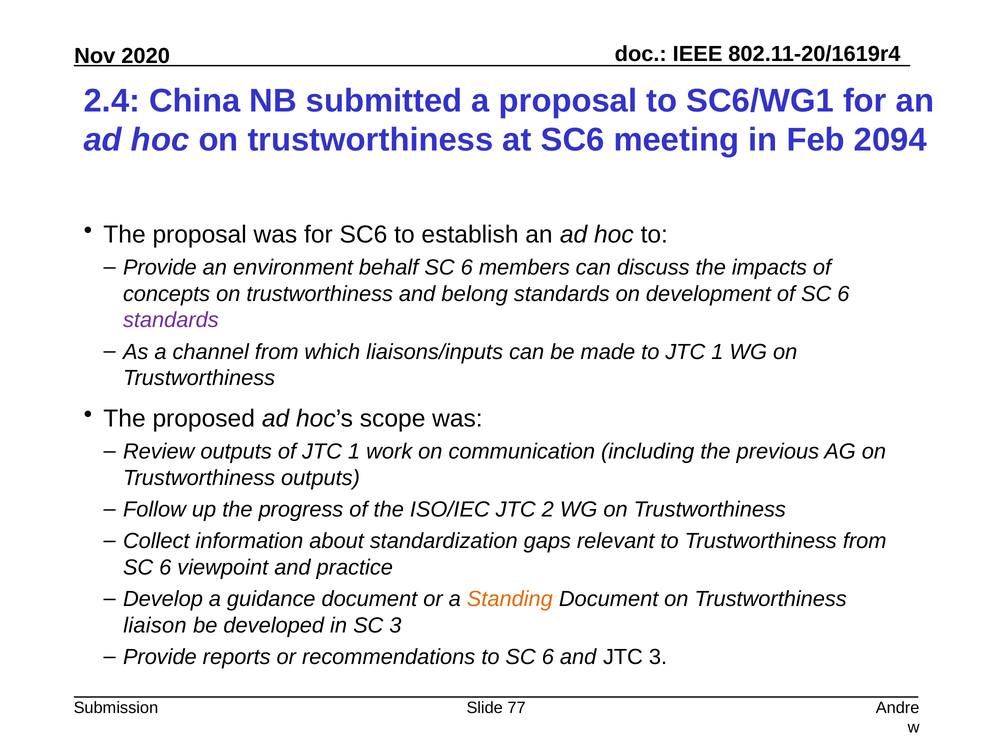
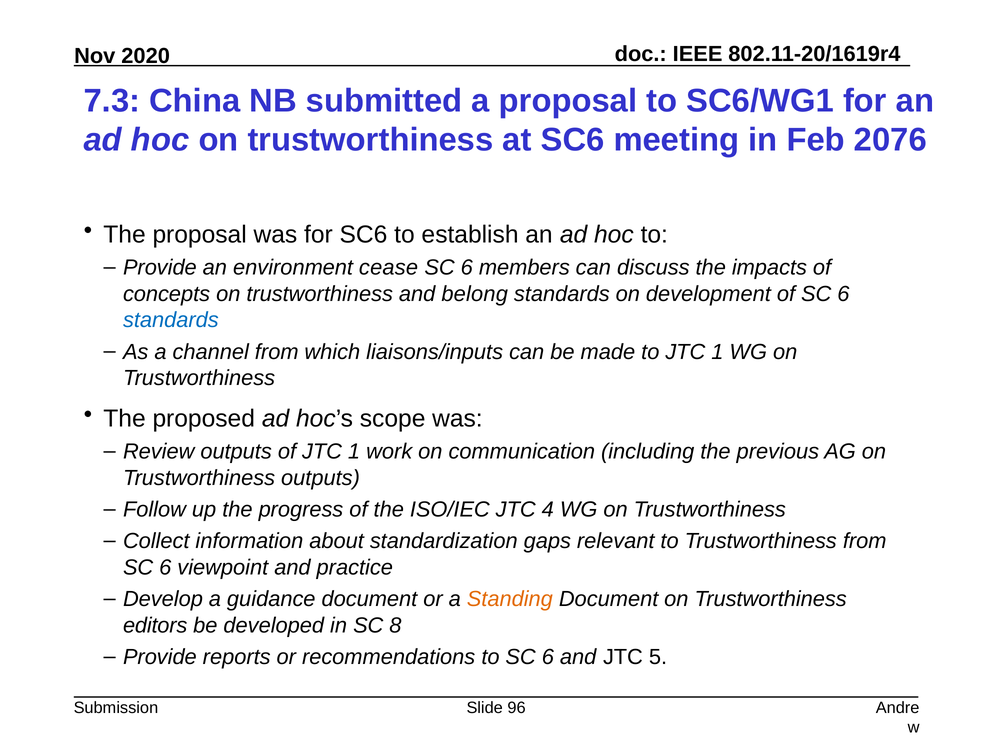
2.4: 2.4 -> 7.3 (112, 101)
2094: 2094 -> 2076 (890, 140)
behalf: behalf -> cease (389, 268)
standards colour: purple -> blue (171, 320)
2: 2 -> 4 (548, 510)
liaison: liaison -> editors (155, 625)
SC 3: 3 -> 8 (395, 625)
JTC 3: 3 -> 5 (658, 657)
77: 77 -> 96 (517, 708)
